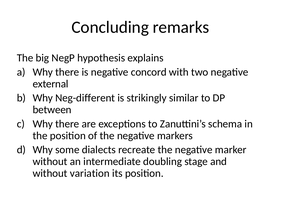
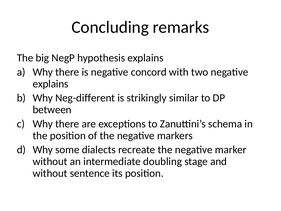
external: external -> explains (51, 84)
variation: variation -> sentence (90, 173)
